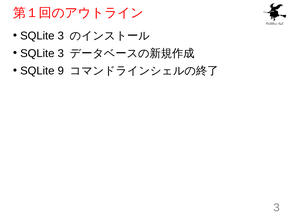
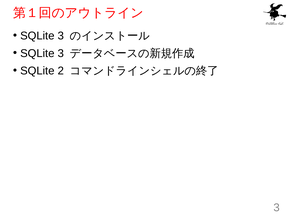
9: 9 -> 2 (61, 71)
